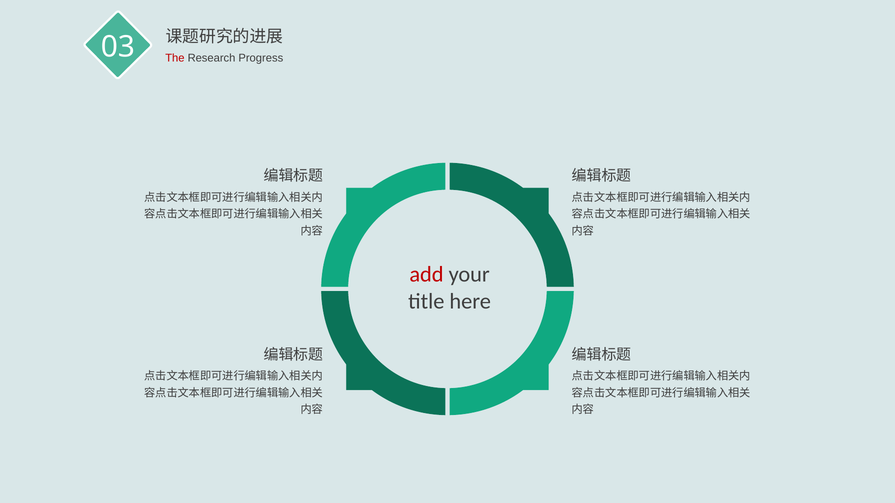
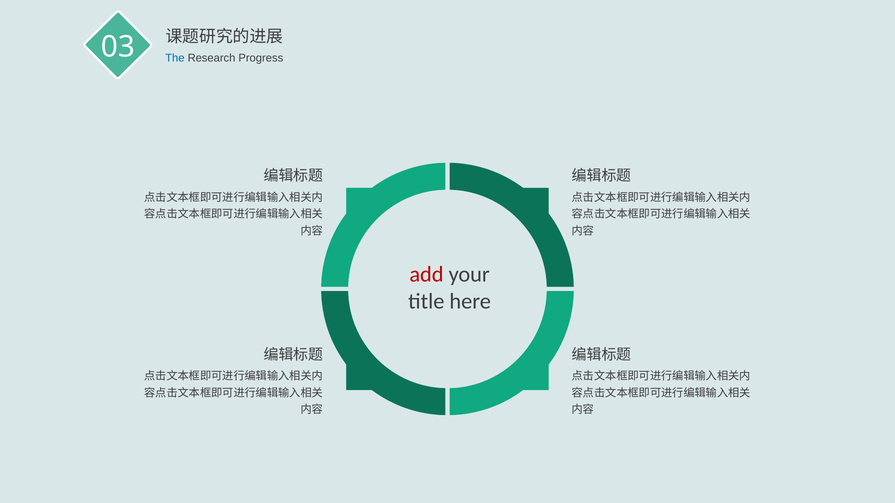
The colour: red -> blue (175, 58)
